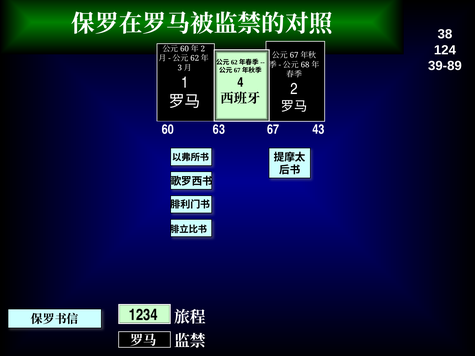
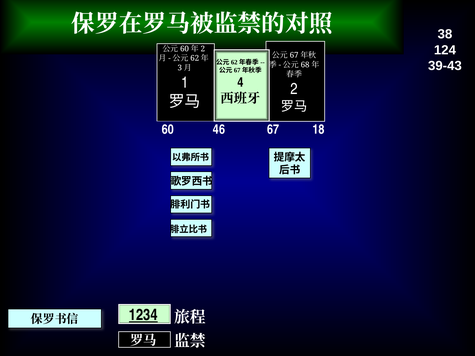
39-89: 39-89 -> 39-43 (445, 66)
63: 63 -> 46 (219, 129)
43: 43 -> 18 (318, 129)
1234 underline: none -> present (143, 315)
